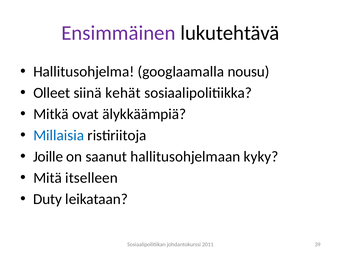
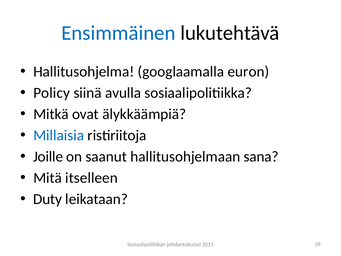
Ensimmäinen colour: purple -> blue (118, 33)
nousu: nousu -> euron (248, 72)
Olleet: Olleet -> Policy (52, 93)
kehät: kehät -> avulla (123, 93)
kyky: kyky -> sana (261, 156)
